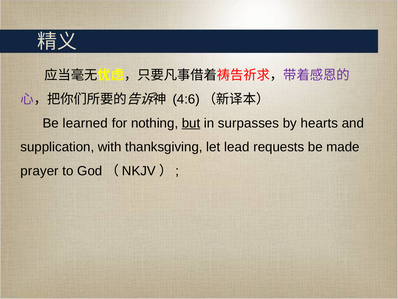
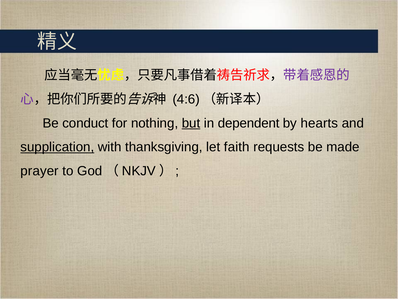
learned: learned -> conduct (85, 123)
surpasses: surpasses -> dependent (249, 123)
supplication underline: none -> present (57, 147)
lead: lead -> faith (237, 147)
